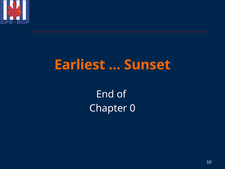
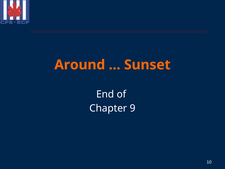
Earliest: Earliest -> Around (80, 65)
0: 0 -> 9 (133, 108)
